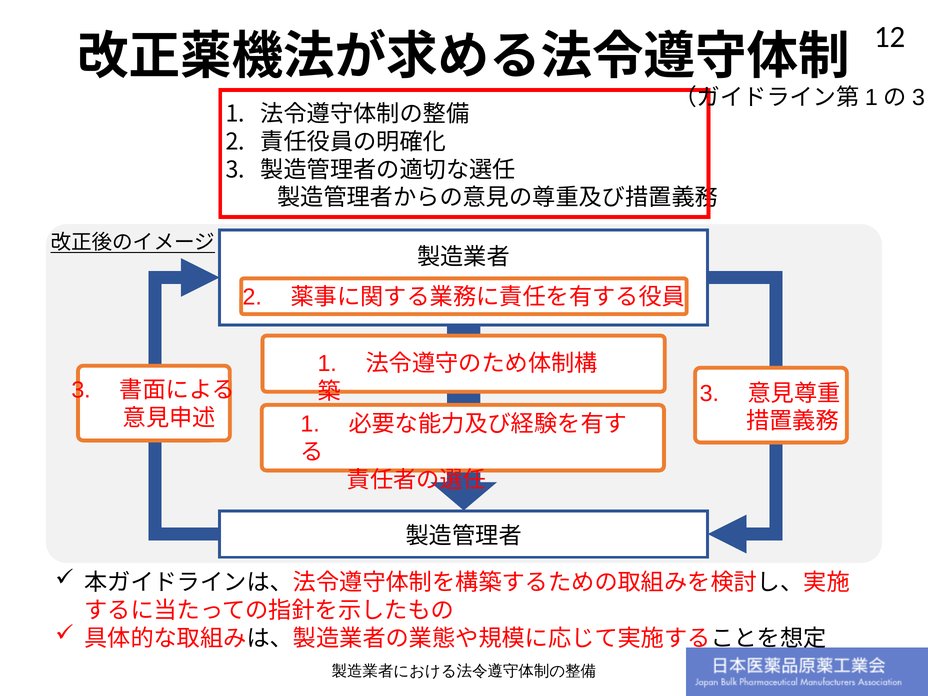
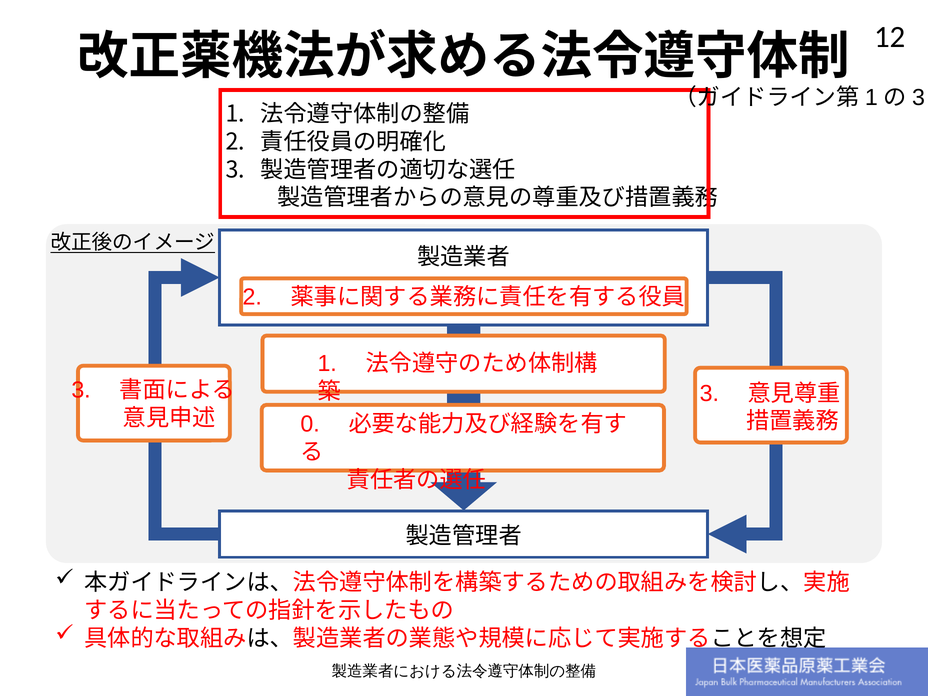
1: 1 -> 0 (310, 424)
